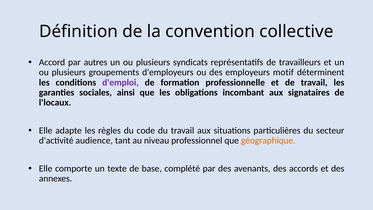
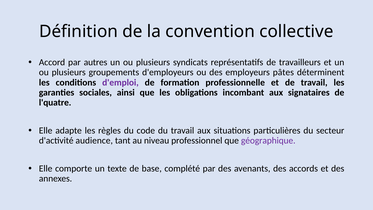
motif: motif -> pâtes (283, 72)
l'locaux: l'locaux -> l'quatre (55, 102)
géographique colour: orange -> purple (268, 140)
